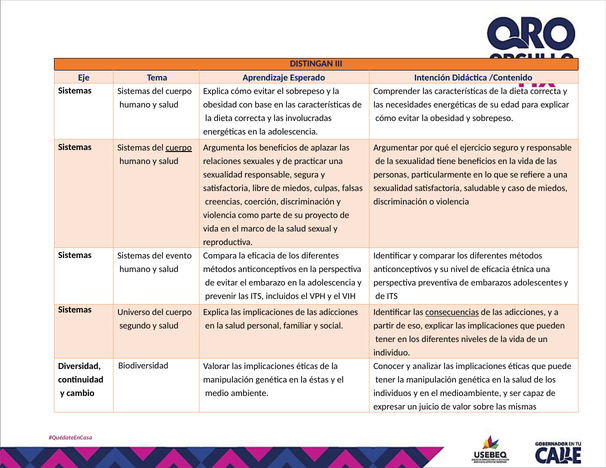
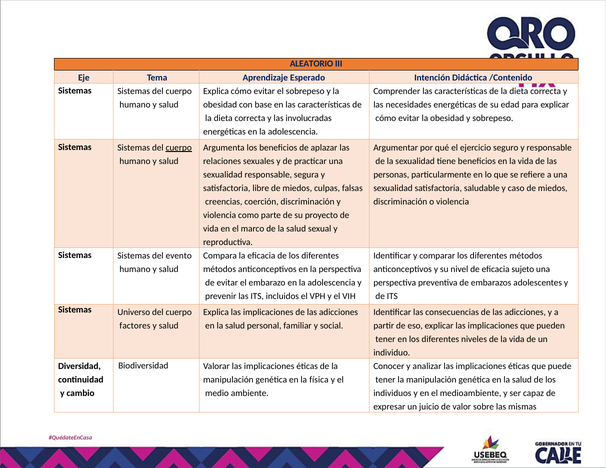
DISTINGAN: DISTINGAN -> ALEATORIO (312, 64)
étnica: étnica -> sujeto (523, 269)
consecuencias underline: present -> none (452, 312)
segundo: segundo -> factores (135, 326)
éstas: éstas -> física (319, 380)
